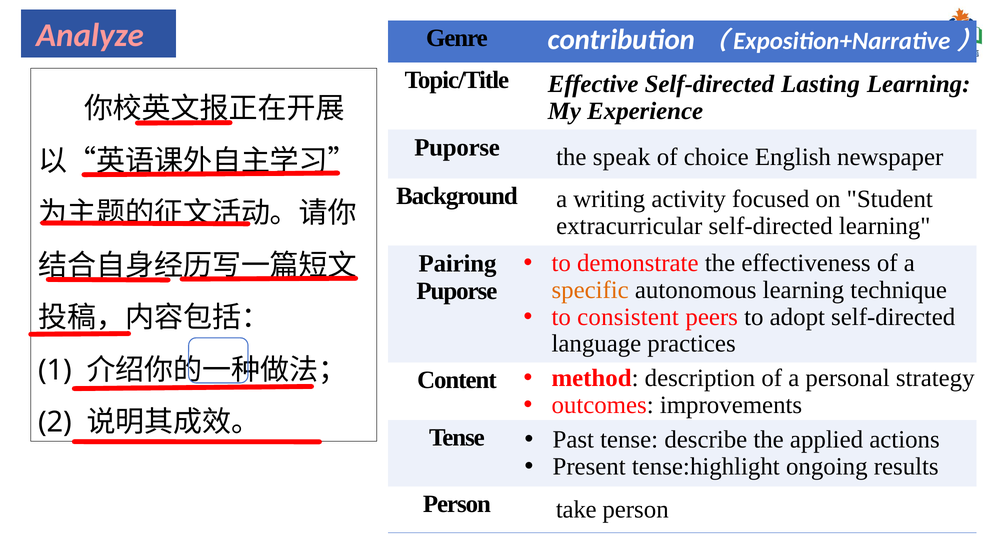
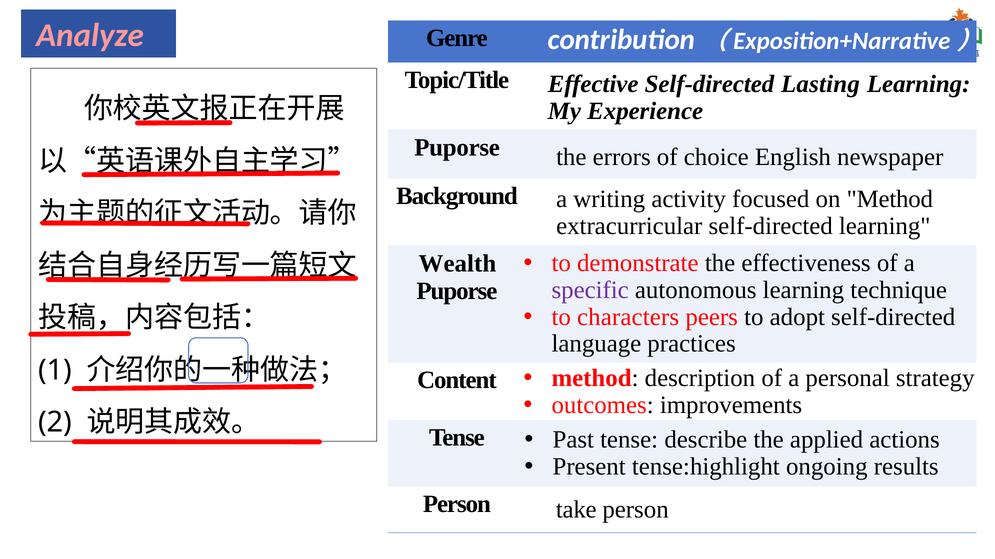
speak: speak -> errors (622, 157)
on Student: Student -> Method (890, 199)
Pairing: Pairing -> Wealth (457, 264)
specific colour: orange -> purple (590, 290)
consistent: consistent -> characters (628, 317)
